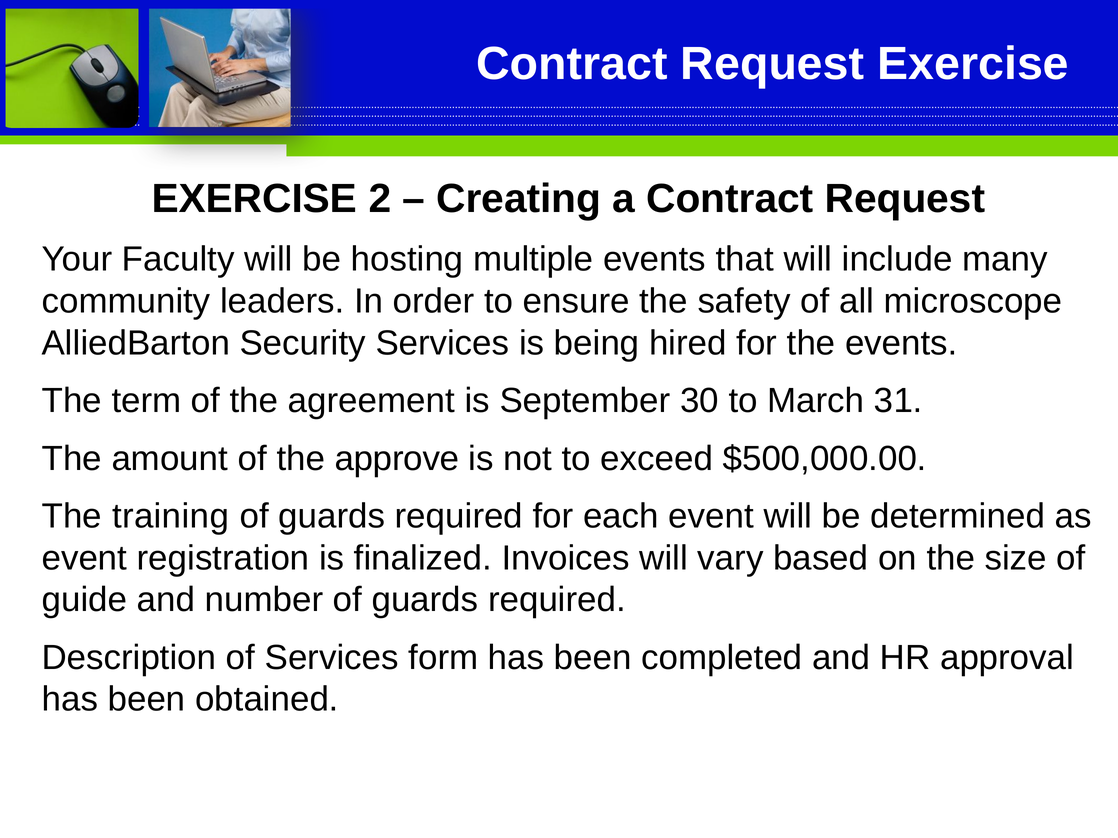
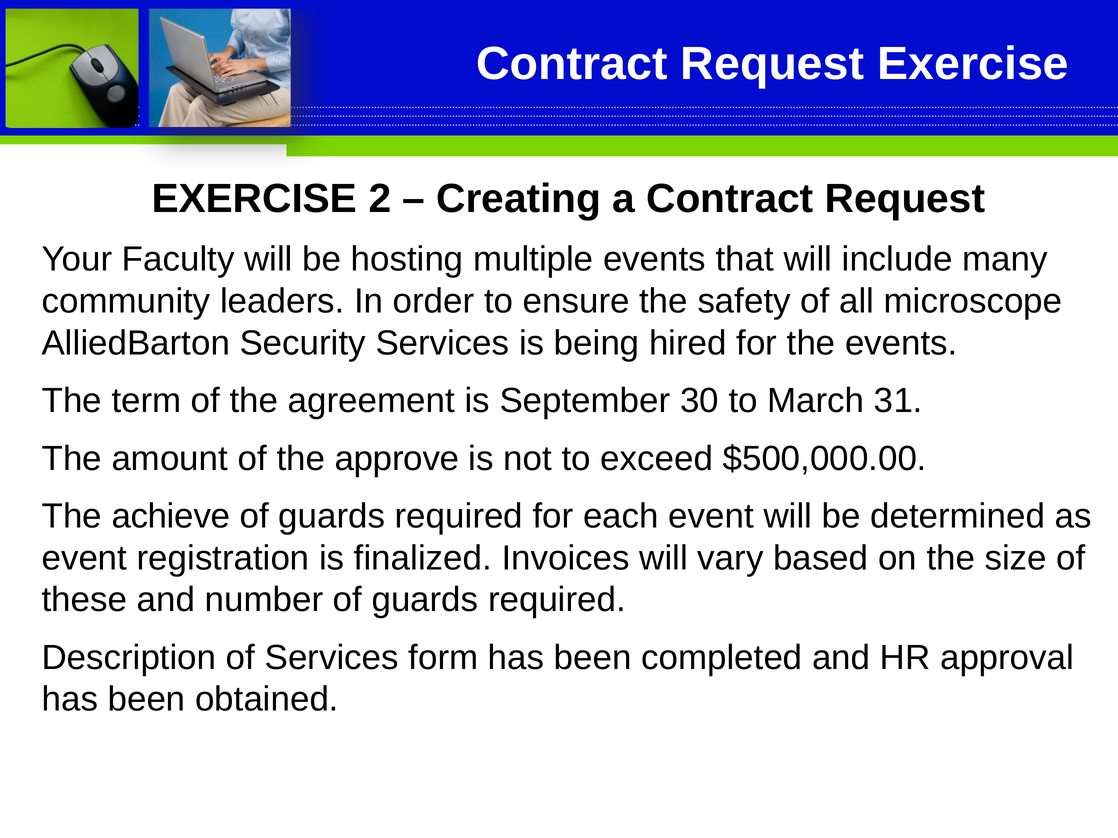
training: training -> achieve (171, 516)
guide: guide -> these (84, 600)
